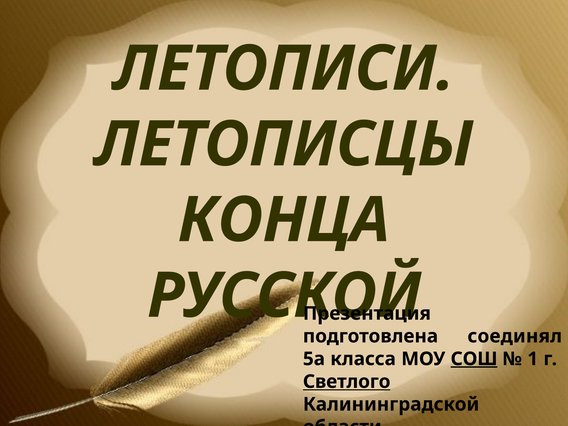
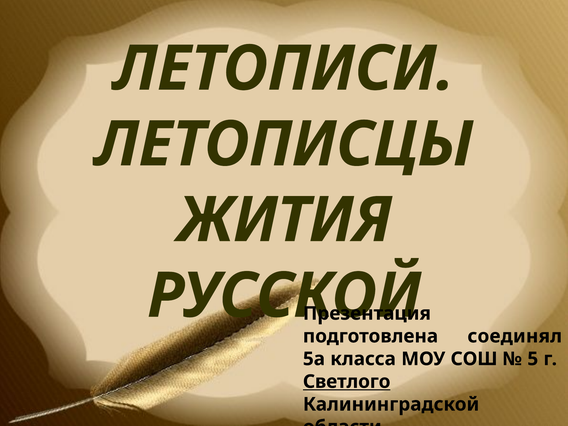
КОНЦА: КОНЦА -> ЖИТИЯ (284, 220)
СОШ underline: present -> none (474, 359)
1: 1 -> 5 (533, 359)
